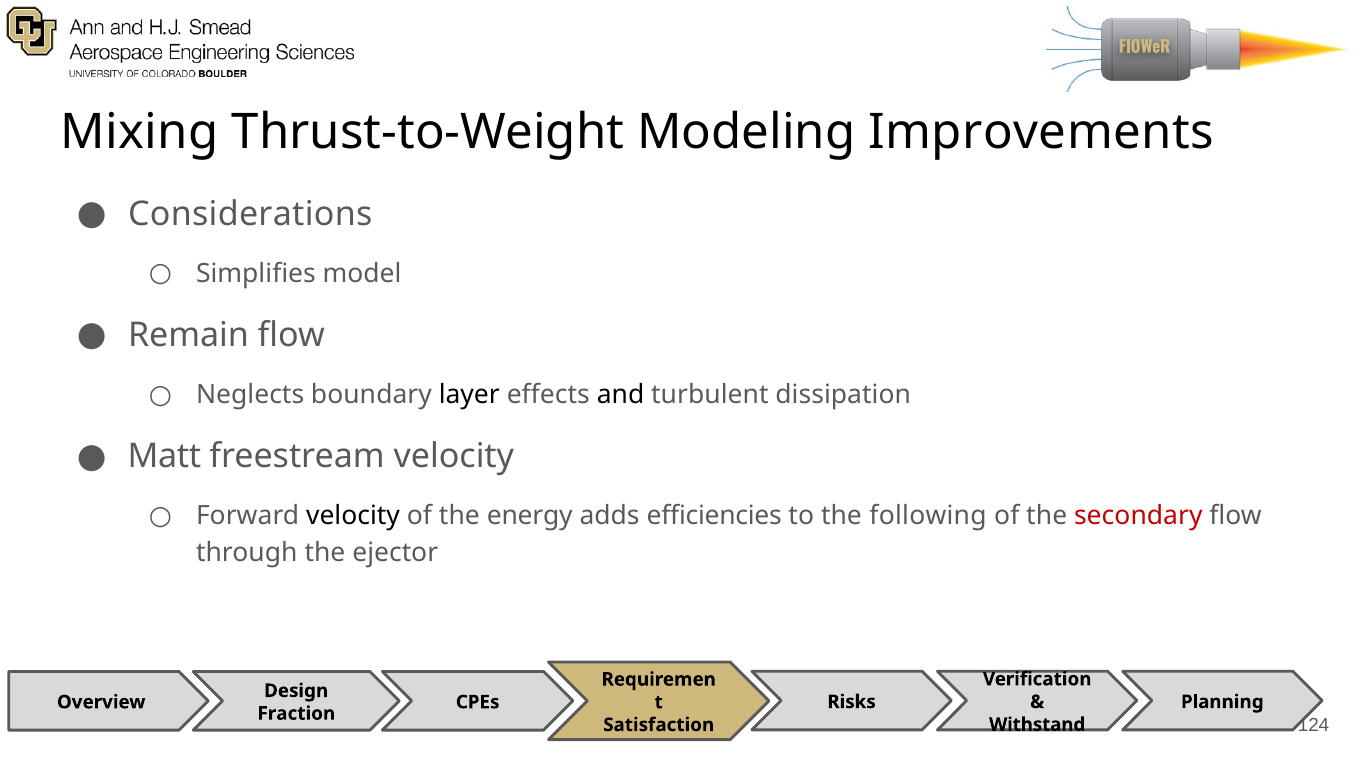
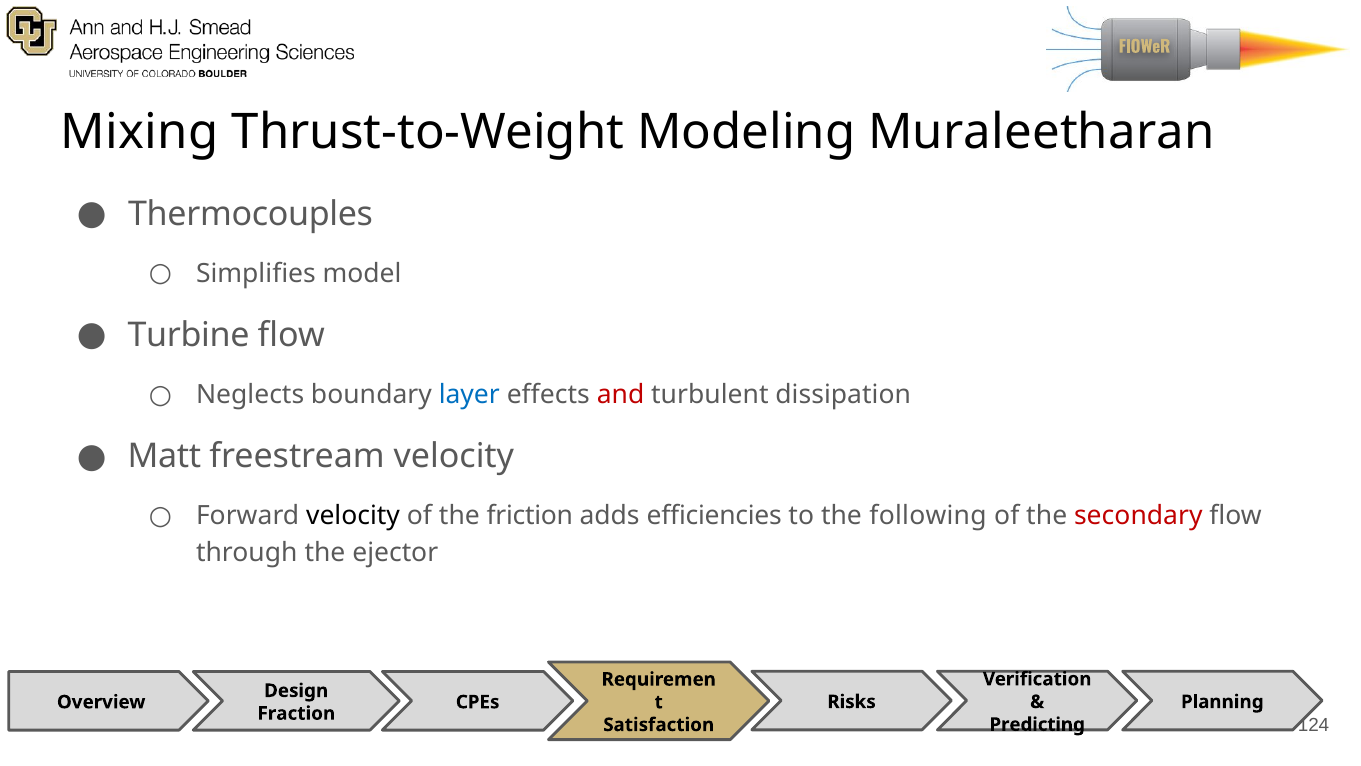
Improvements: Improvements -> Muraleetharan (1041, 132)
Considerations: Considerations -> Thermocouples (251, 214)
Remain: Remain -> Turbine (189, 335)
layer colour: black -> blue (469, 395)
and colour: black -> red (621, 395)
energy: energy -> friction (530, 516)
Withstand: Withstand -> Predicting (1037, 724)
